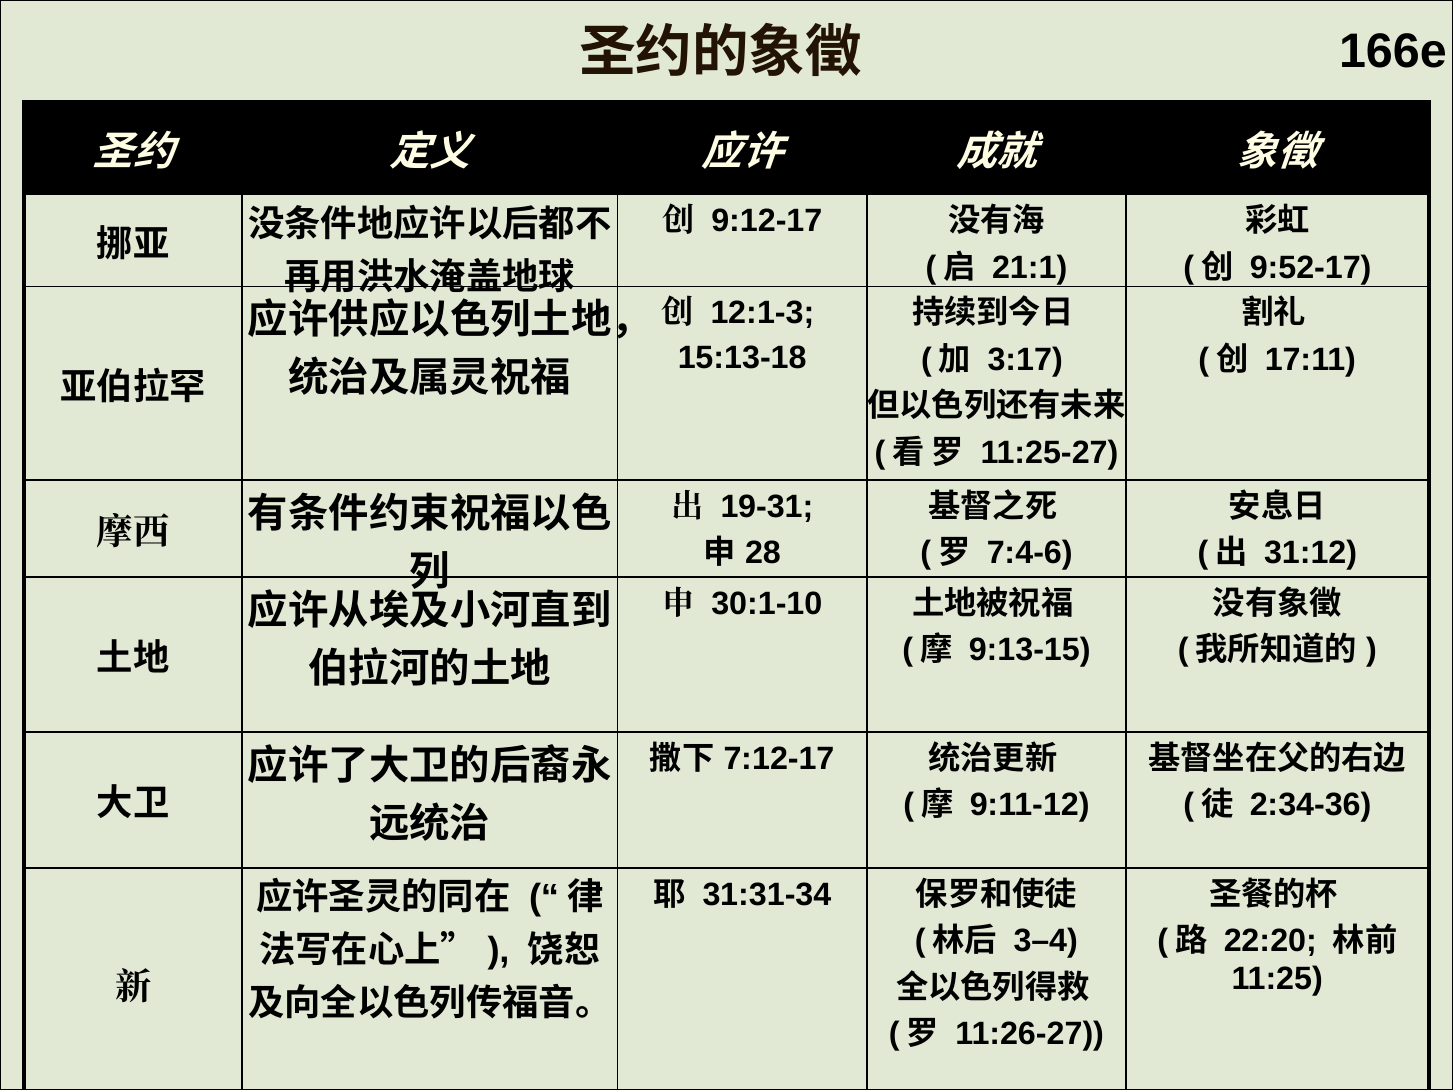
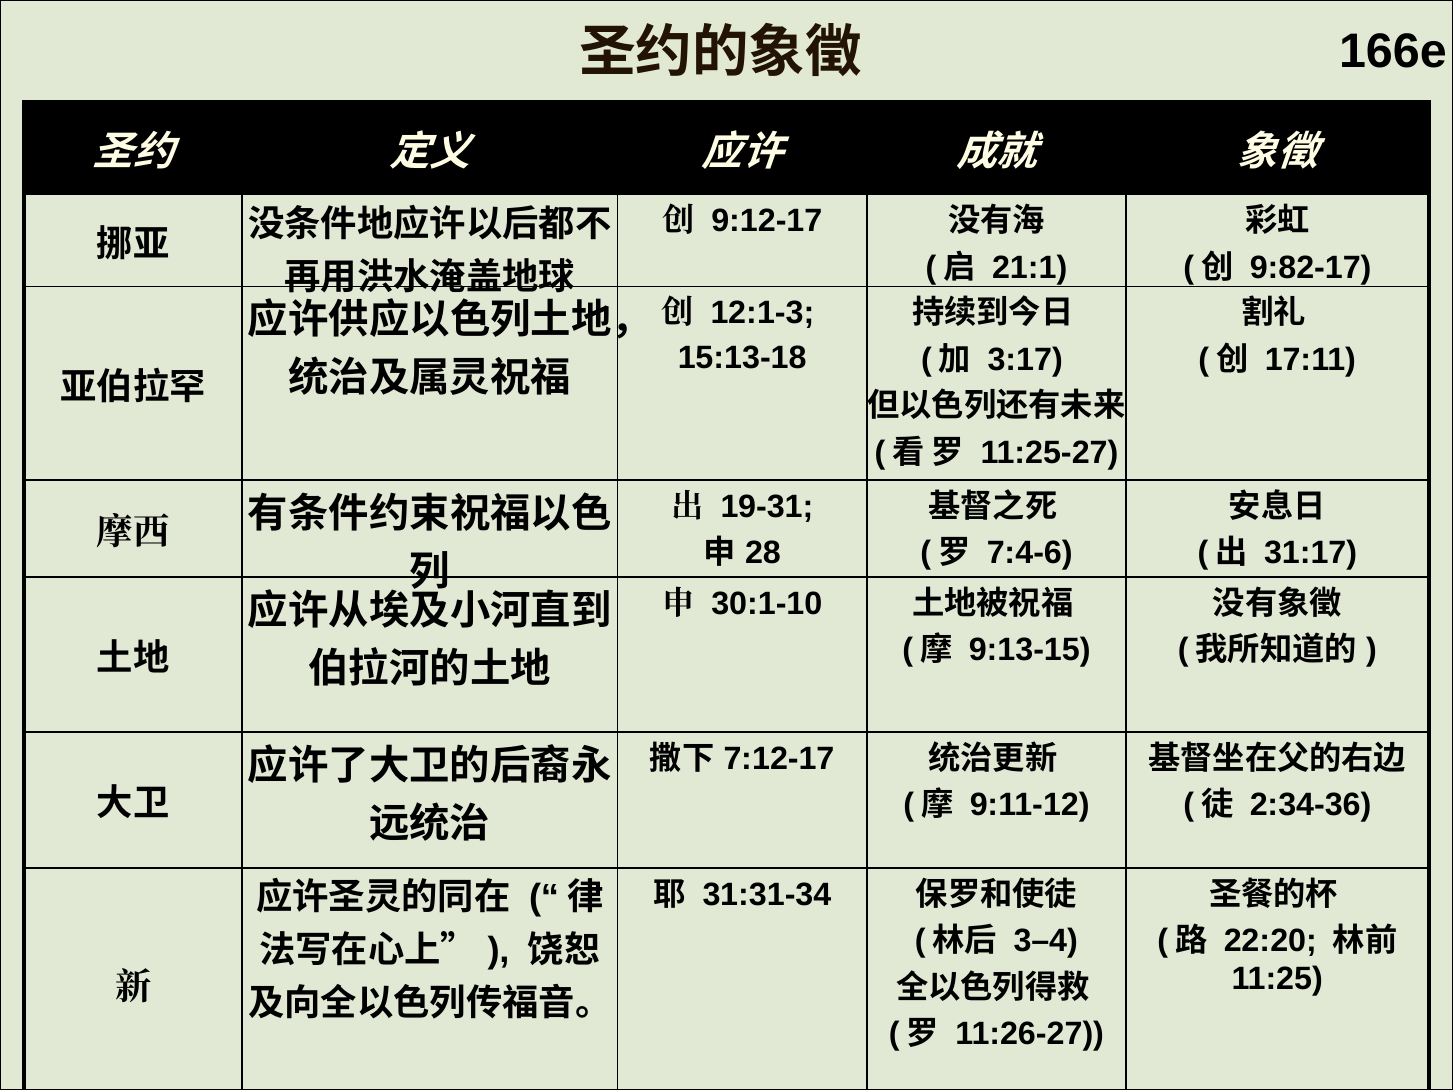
9:52-17: 9:52-17 -> 9:82-17 (1311, 267)
31:12: 31:12 -> 31:17 (1311, 553)
